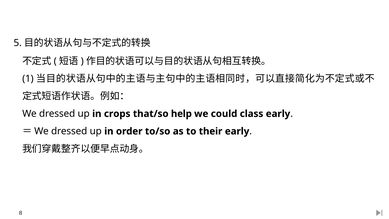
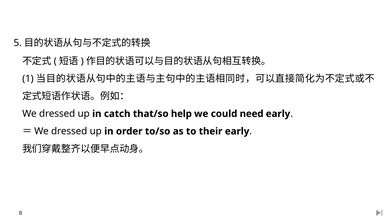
crops: crops -> catch (117, 114)
class: class -> need (252, 114)
